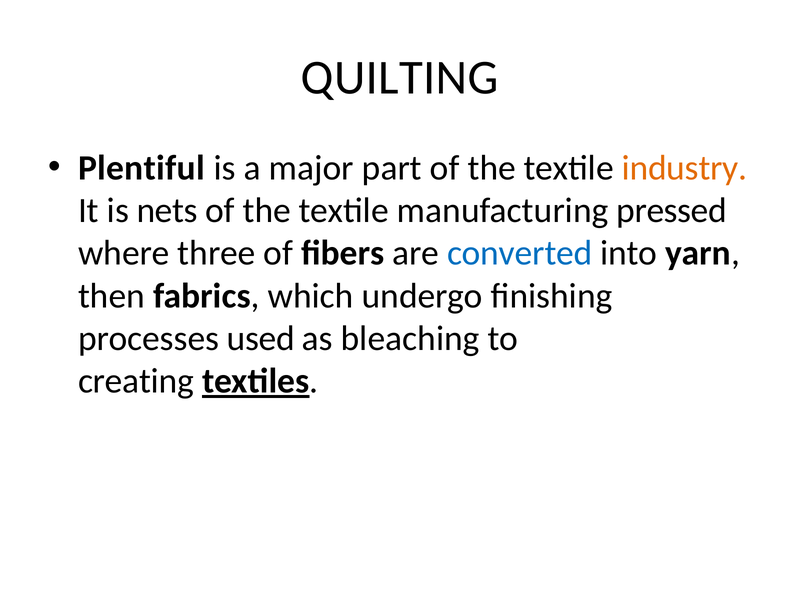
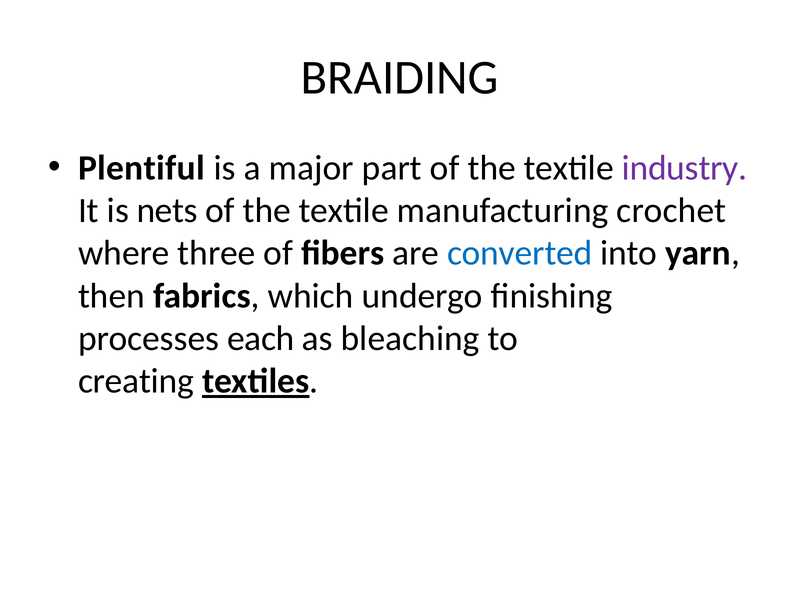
QUILTING: QUILTING -> BRAIDING (400, 77)
industry colour: orange -> purple (684, 168)
pressed: pressed -> crochet (671, 211)
used: used -> each (261, 339)
